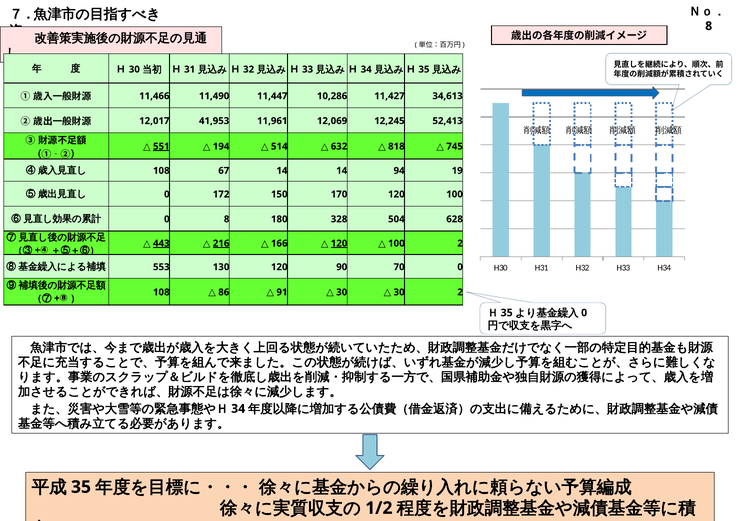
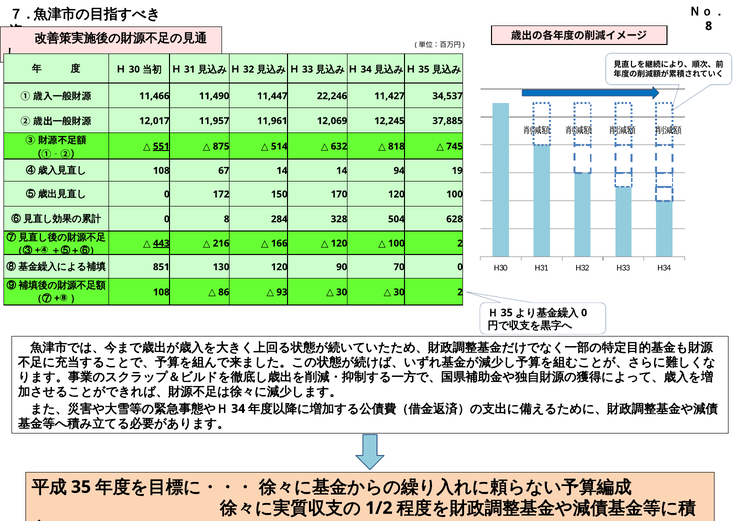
10,286: 10,286 -> 22,246 (332, 96)
34,613: 34,613 -> 34,537 (448, 96)
41,953: 41,953 -> 11,957 (214, 121)
52,413: 52,413 -> 37,885 (448, 121)
194: 194 -> 875 (221, 146)
180: 180 -> 284 (279, 219)
216 underline: present -> none (221, 243)
120 underline: present -> none (339, 243)
553: 553 -> 851 (161, 267)
91: 91 -> 93 (282, 292)
